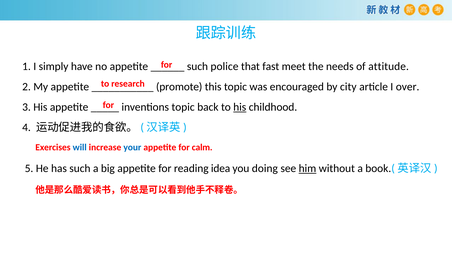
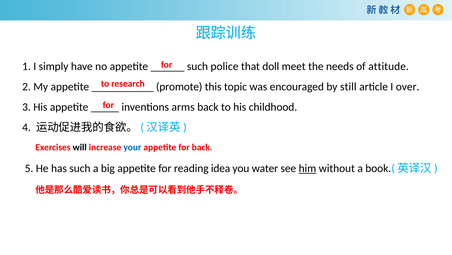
fast: fast -> doll (271, 66)
city: city -> still (348, 86)
inventions topic: topic -> arms (183, 107)
his underline: present -> none (240, 107)
will colour: blue -> black (80, 147)
for calm: calm -> back (202, 147)
doing: doing -> water (265, 168)
